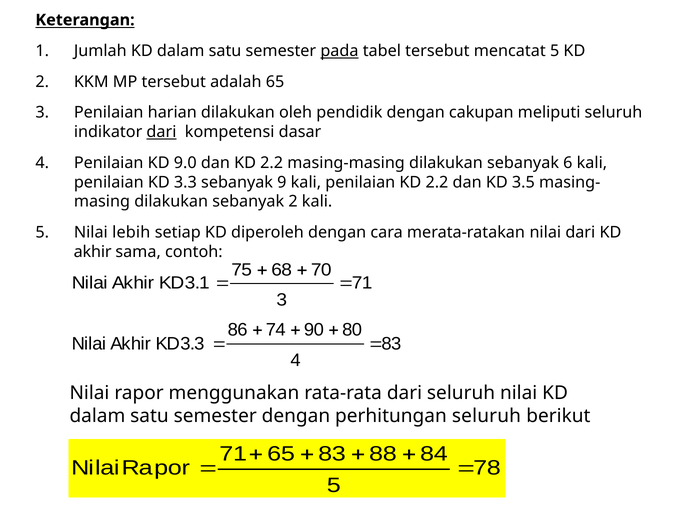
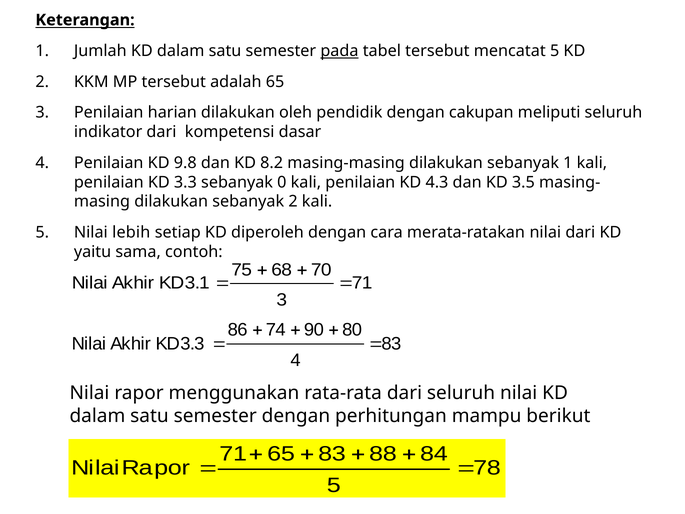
dari underline: present -> none (161, 132)
9.0: 9.0 -> 9.8 (185, 163)
dan KD 2.2: 2.2 -> 8.2 (272, 163)
sebanyak 6: 6 -> 1 (568, 163)
9: 9 -> 0 (282, 182)
penilaian KD 2.2: 2.2 -> 4.3 (437, 182)
akhir: akhir -> yaitu (93, 252)
perhitungan seluruh: seluruh -> mampu (487, 416)
